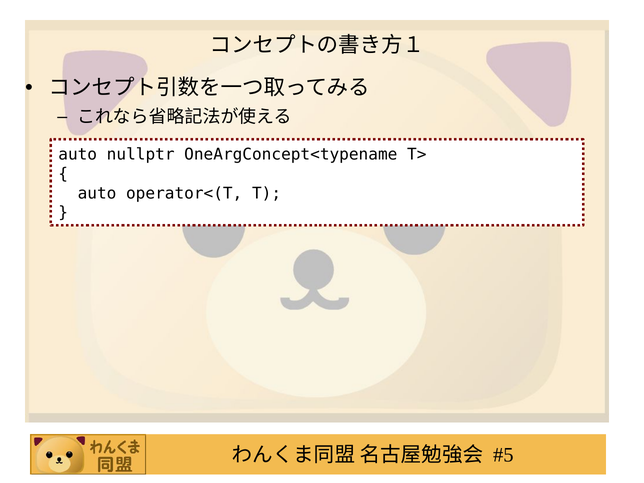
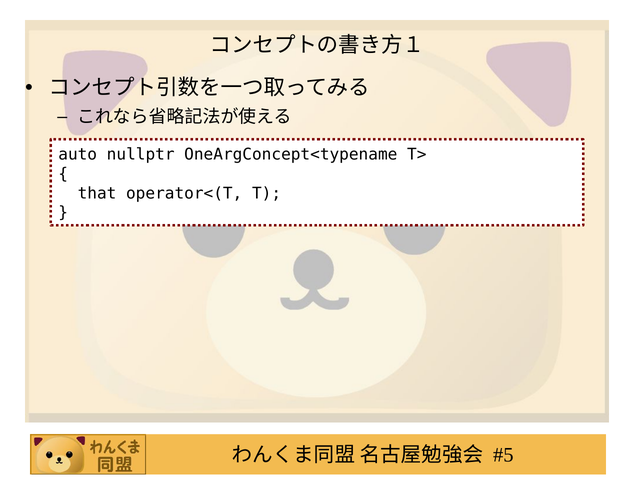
auto: auto -> that (97, 193)
